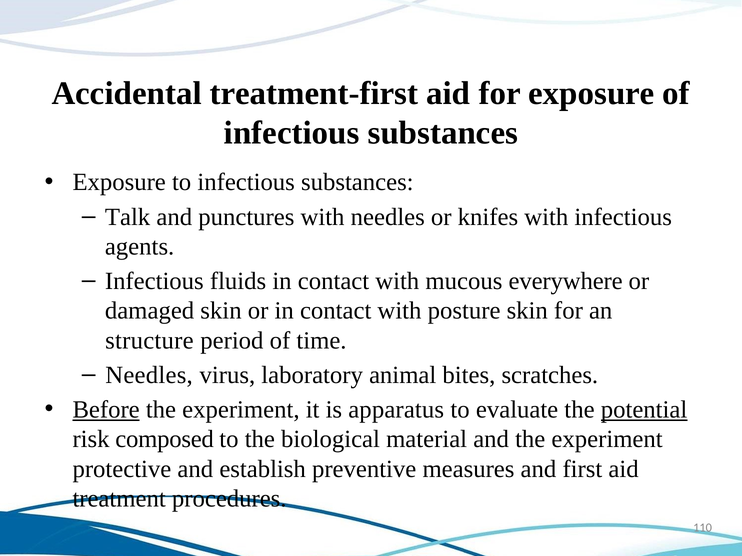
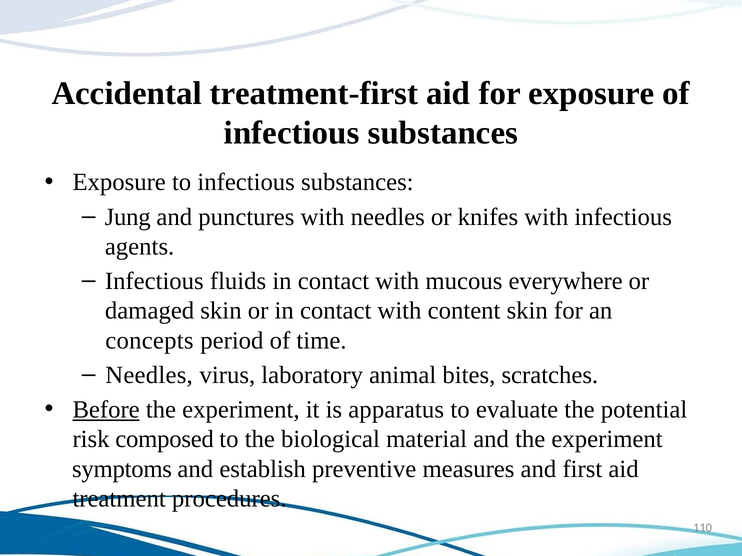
Talk: Talk -> Jung (128, 217)
posture: posture -> content (464, 311)
structure: structure -> concepts (149, 341)
potential underline: present -> none (644, 410)
protective: protective -> symptoms (122, 469)
